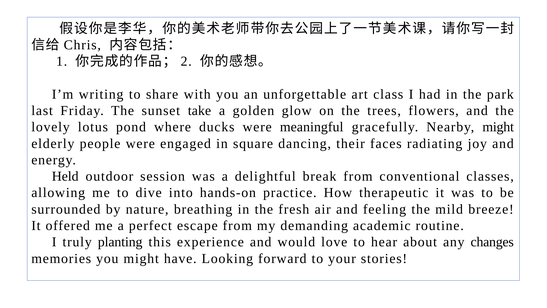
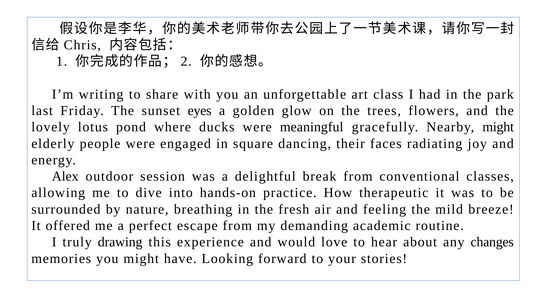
take: take -> eyes (200, 111)
Held: Held -> Alex (65, 176)
planting: planting -> drawing (120, 242)
